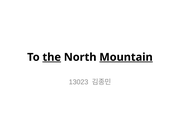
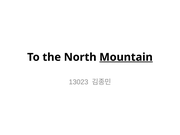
the underline: present -> none (52, 57)
